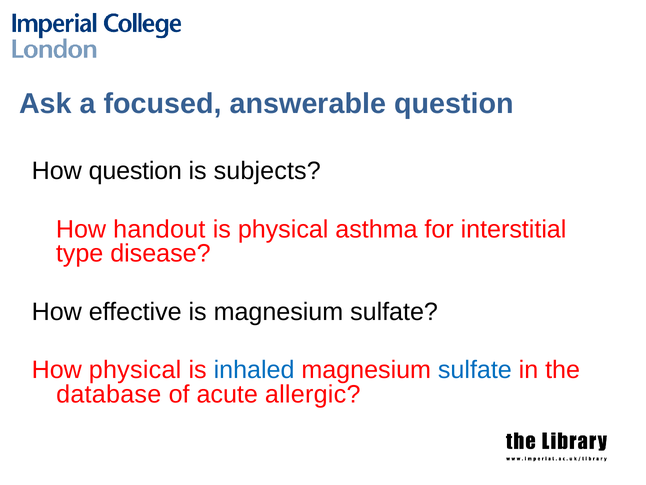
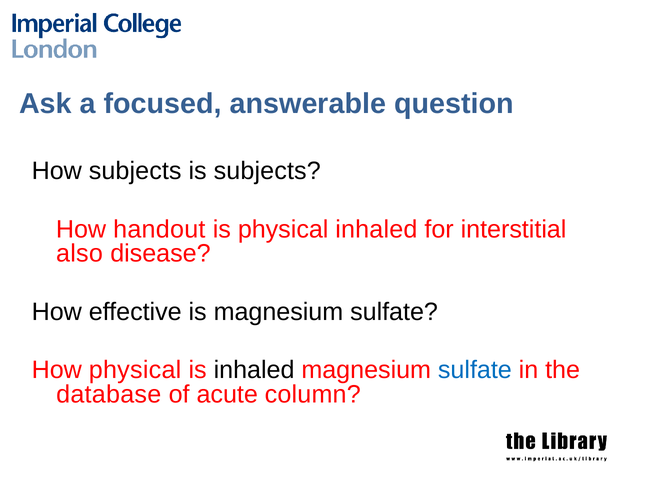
How question: question -> subjects (135, 171)
physical asthma: asthma -> inhaled (376, 229)
type: type -> also (79, 253)
inhaled colour: blue -> black (254, 370)
allergic: allergic -> column (313, 394)
